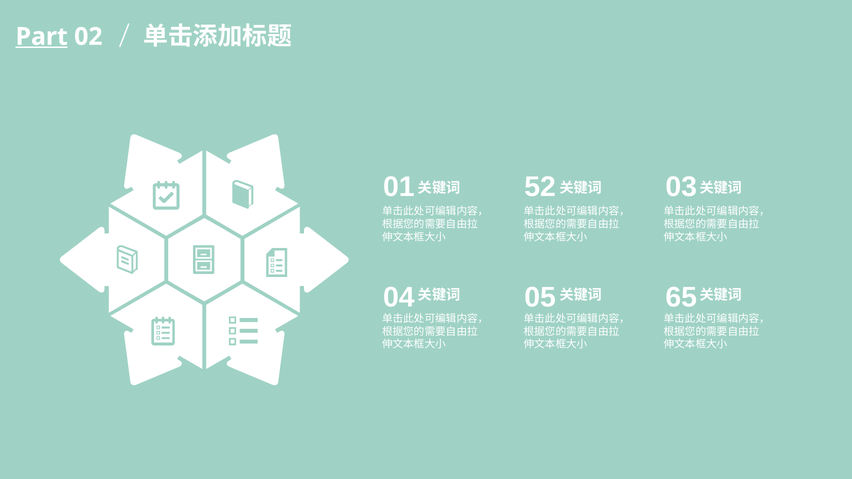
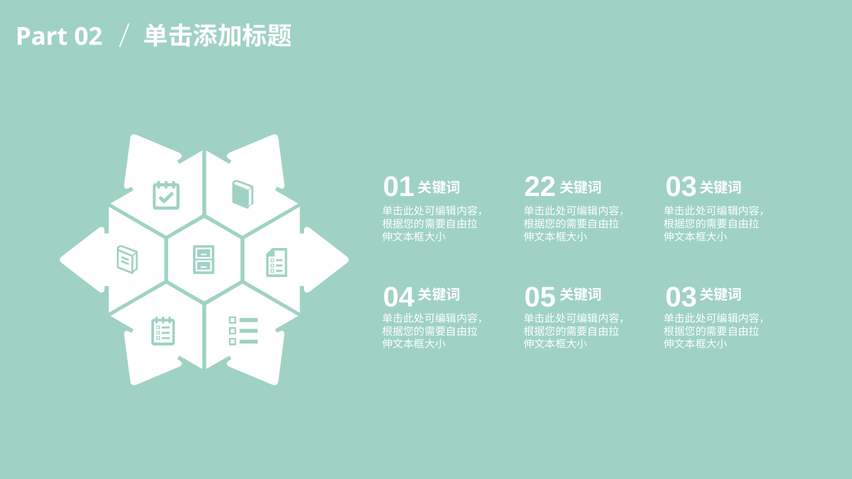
Part underline: present -> none (42, 37)
52: 52 -> 22 (540, 187)
05 65: 65 -> 03 (681, 297)
